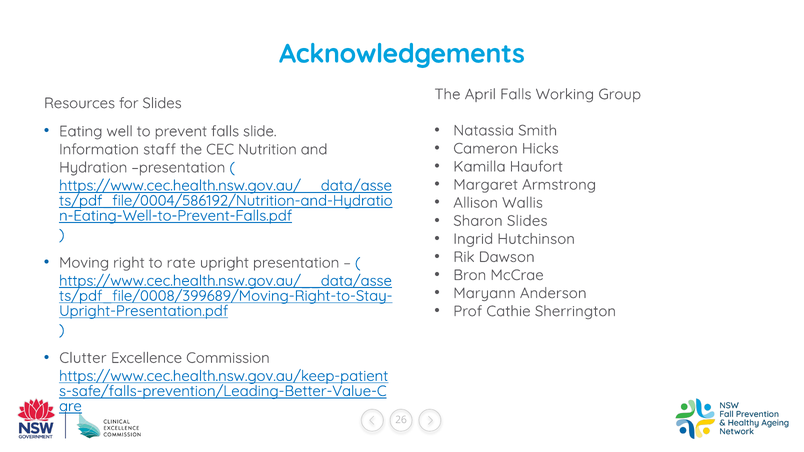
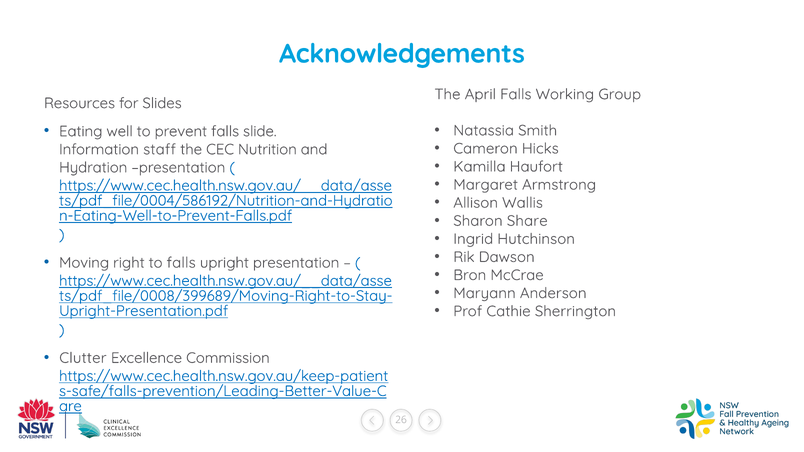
Sharon Slides: Slides -> Share (527, 221)
to rate: rate -> falls (181, 263)
